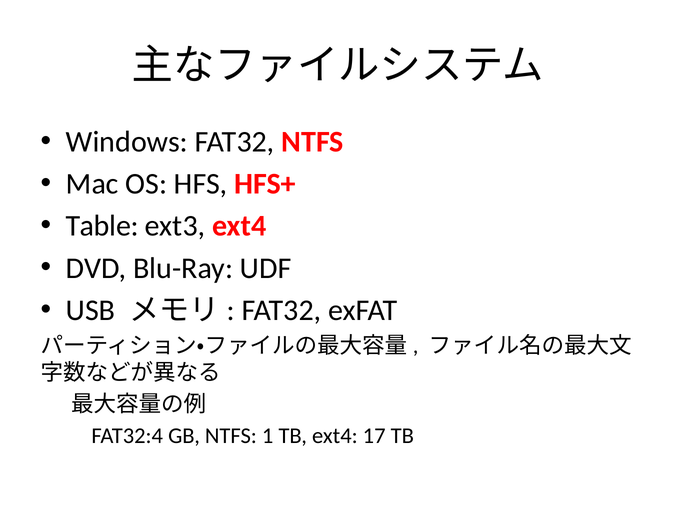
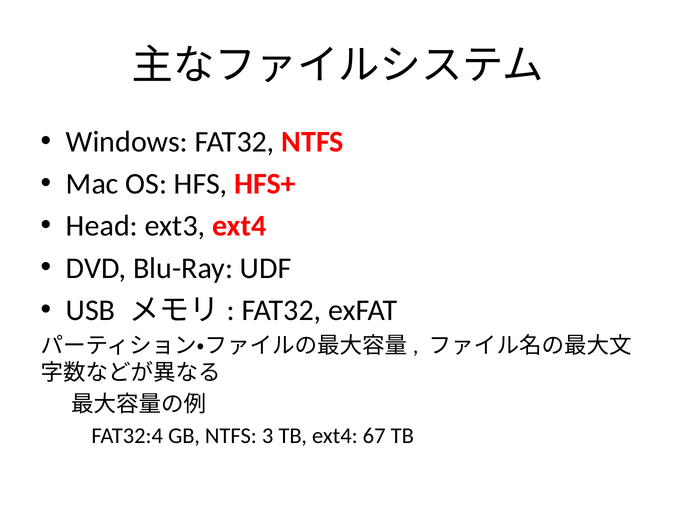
Table: Table -> Head (102, 226)
1: 1 -> 3 (268, 436)
17: 17 -> 67 (374, 436)
